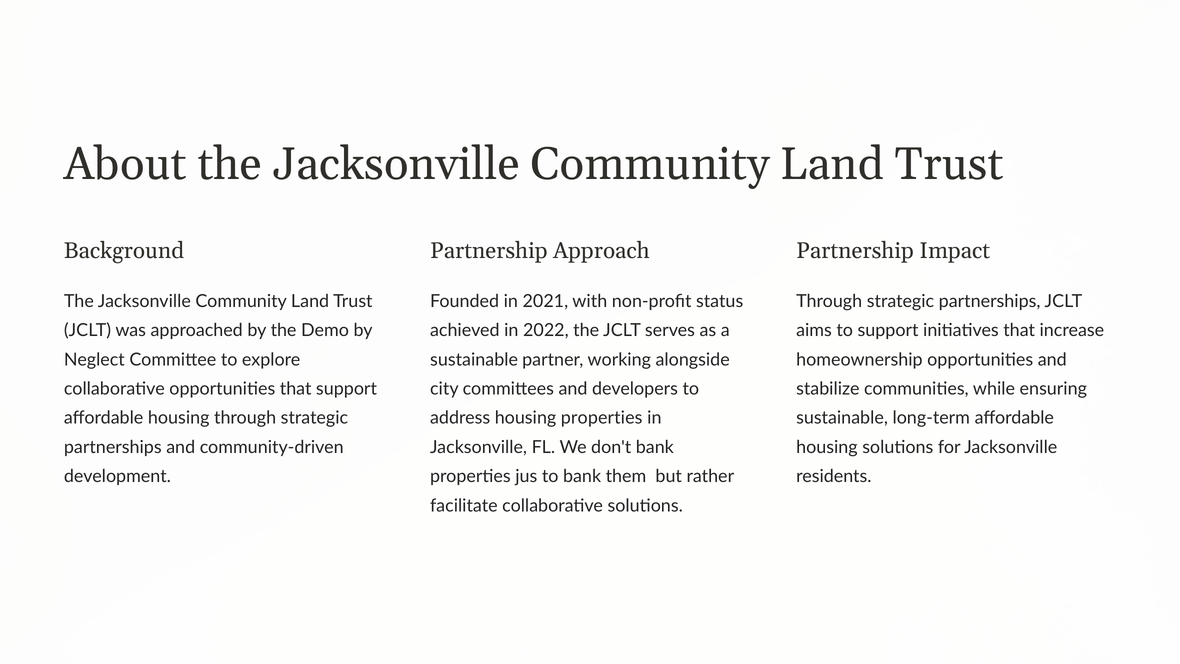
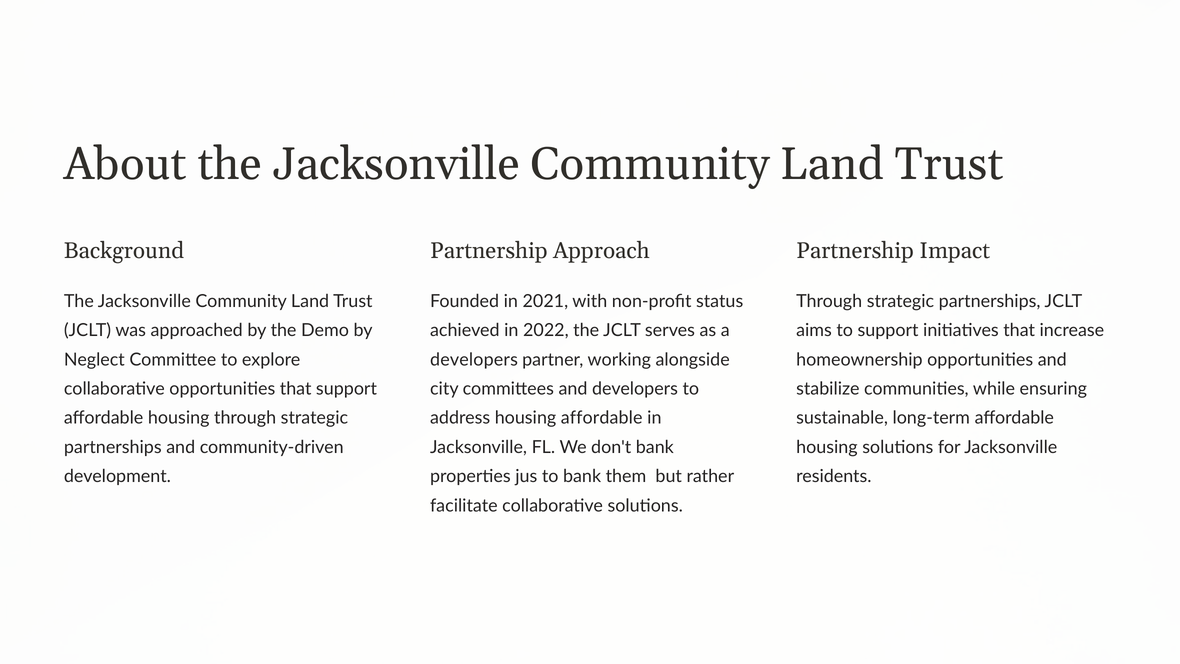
sustainable: sustainable -> developers (474, 359)
housing properties: properties -> affordable (602, 418)
